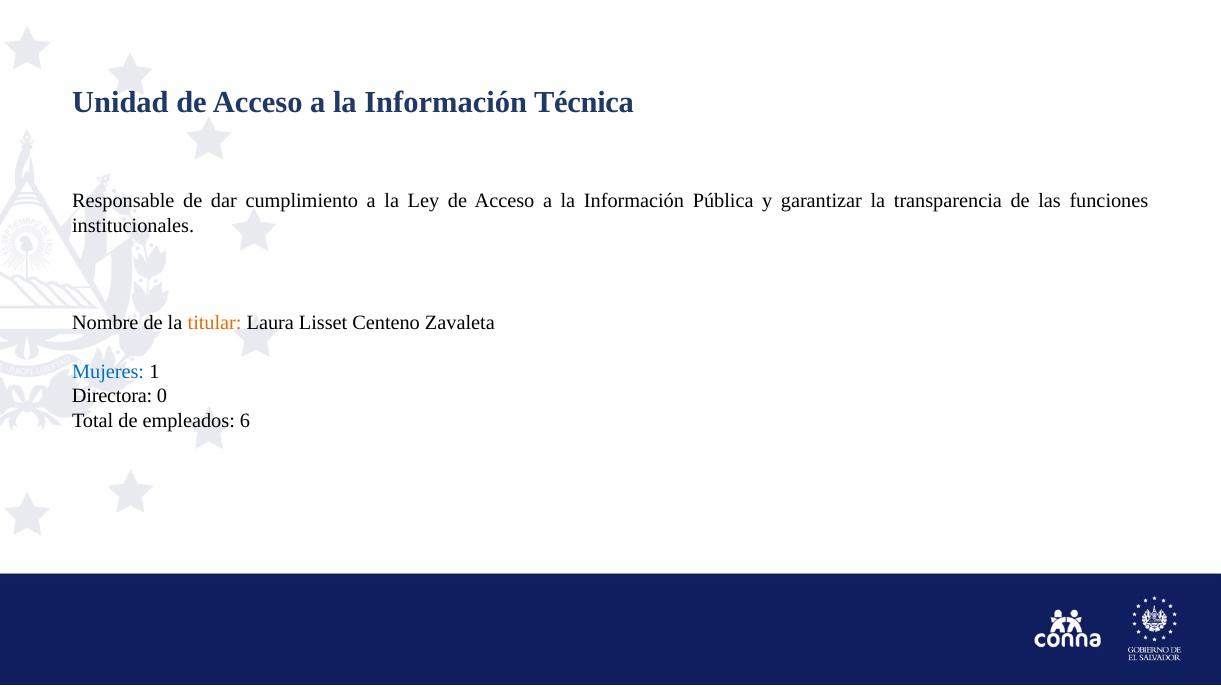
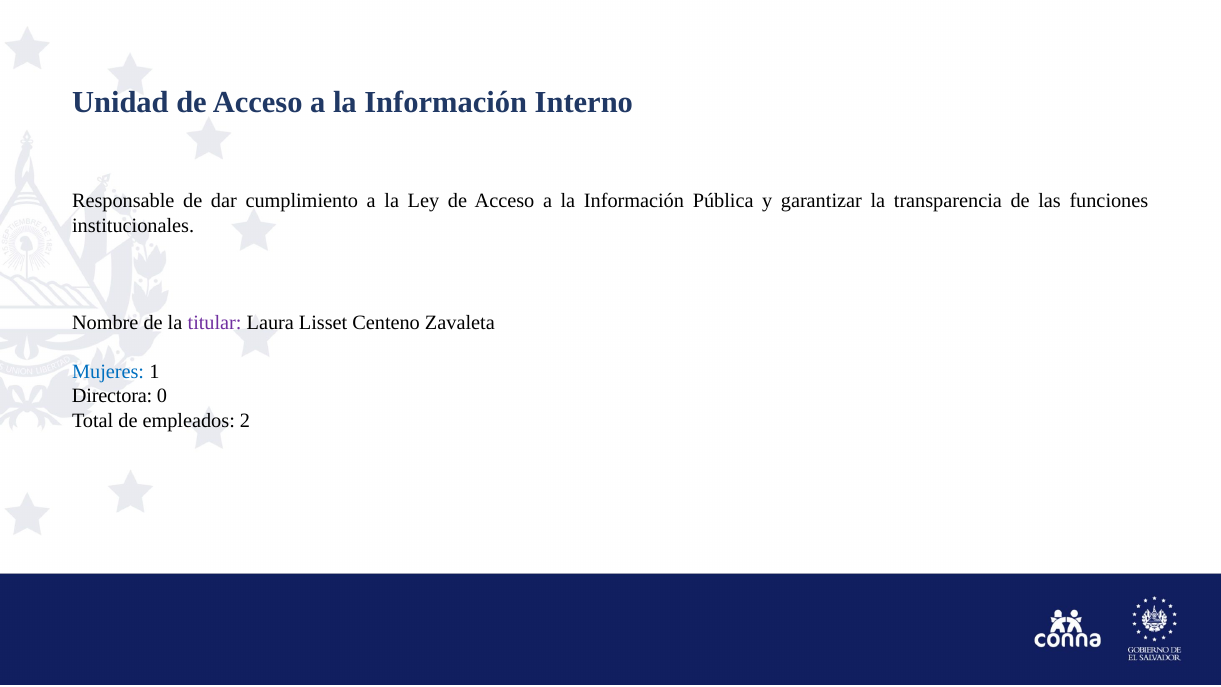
Técnica: Técnica -> Interno (584, 103)
titular colour: orange -> purple (215, 323)
6: 6 -> 2 (245, 420)
